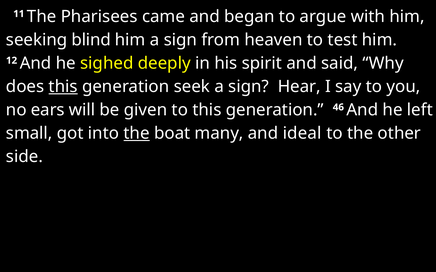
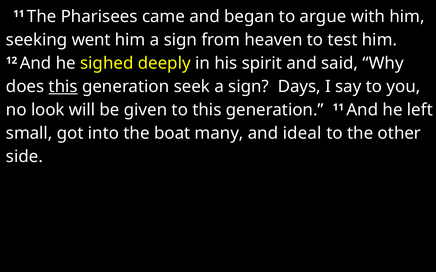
blind: blind -> went (91, 40)
Hear: Hear -> Days (299, 87)
ears: ears -> look (48, 110)
generation 46: 46 -> 11 (338, 107)
the underline: present -> none (137, 134)
